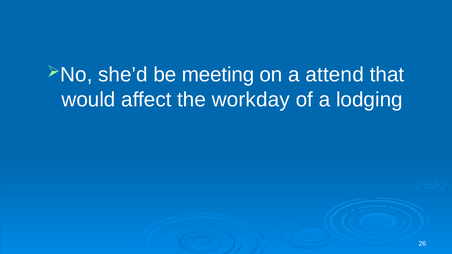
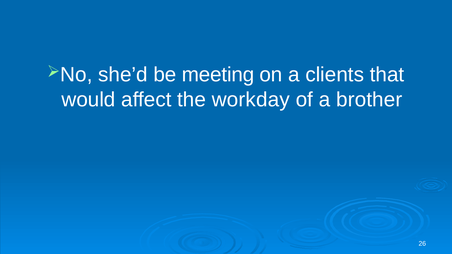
attend: attend -> clients (335, 75)
lodging: lodging -> brother (369, 100)
